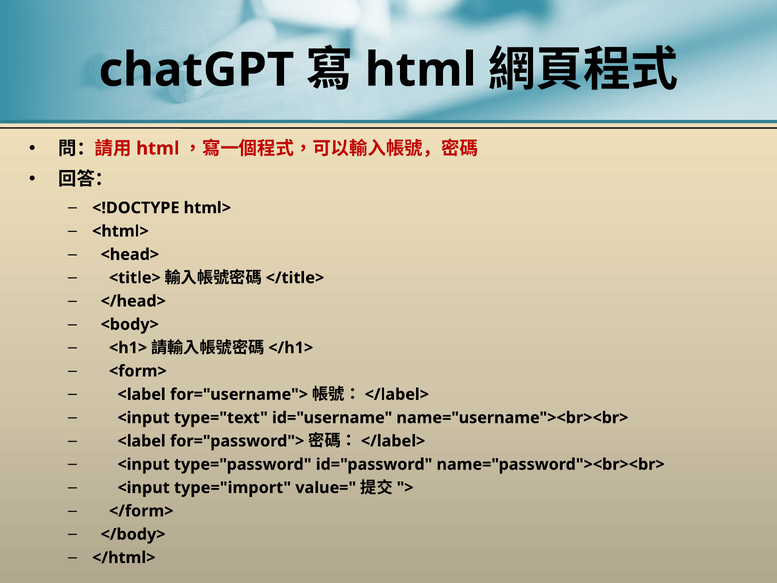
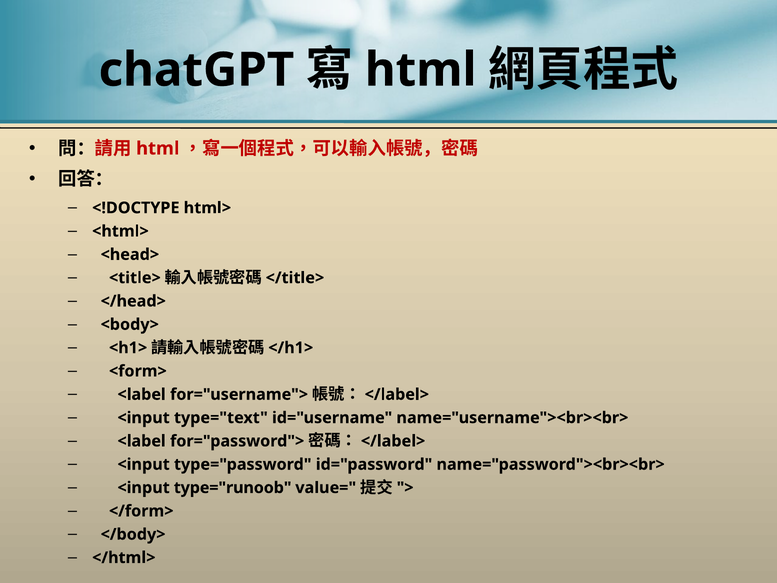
type="import: type="import -> type="runoob (233, 488)
